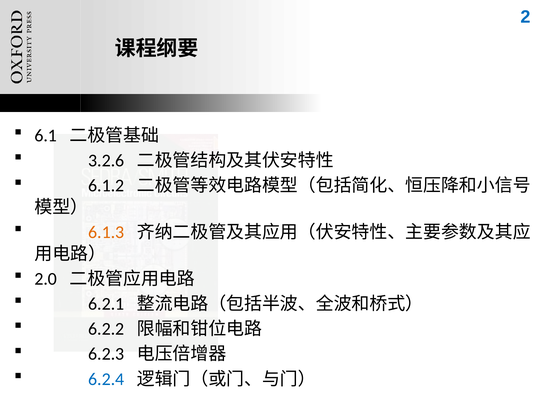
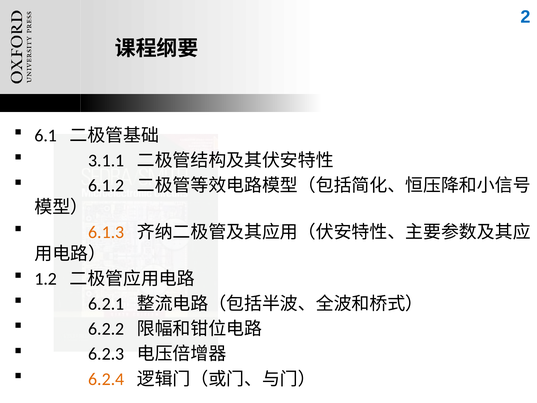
3.2.6: 3.2.6 -> 3.1.1 (106, 161)
2.0: 2.0 -> 1.2 (46, 279)
6.2.4 colour: blue -> orange (106, 379)
